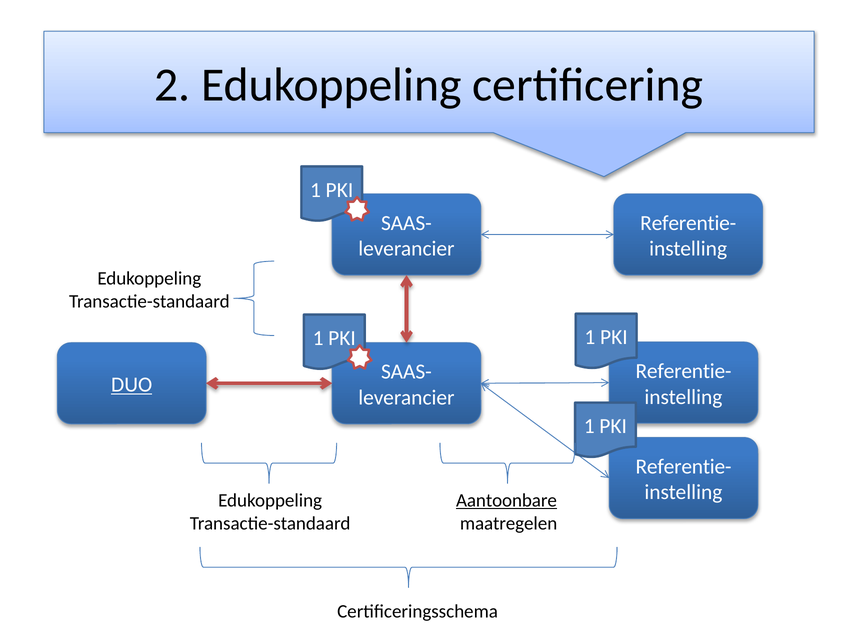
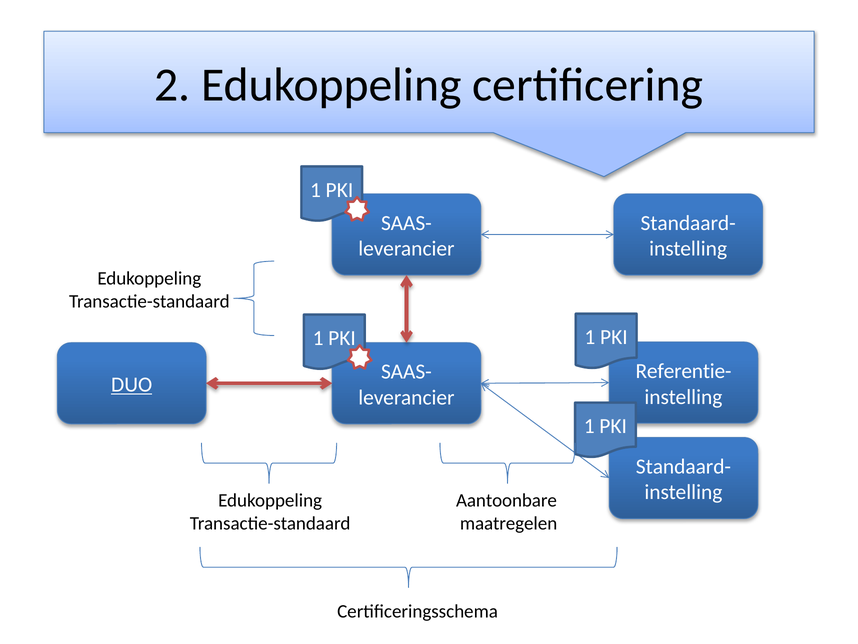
Referentie-: Referentie- -> Standaard- (688, 223)
Referentie-: Referentie- -> Standaard- (683, 466)
Aantoonbare underline: present -> none (506, 500)
